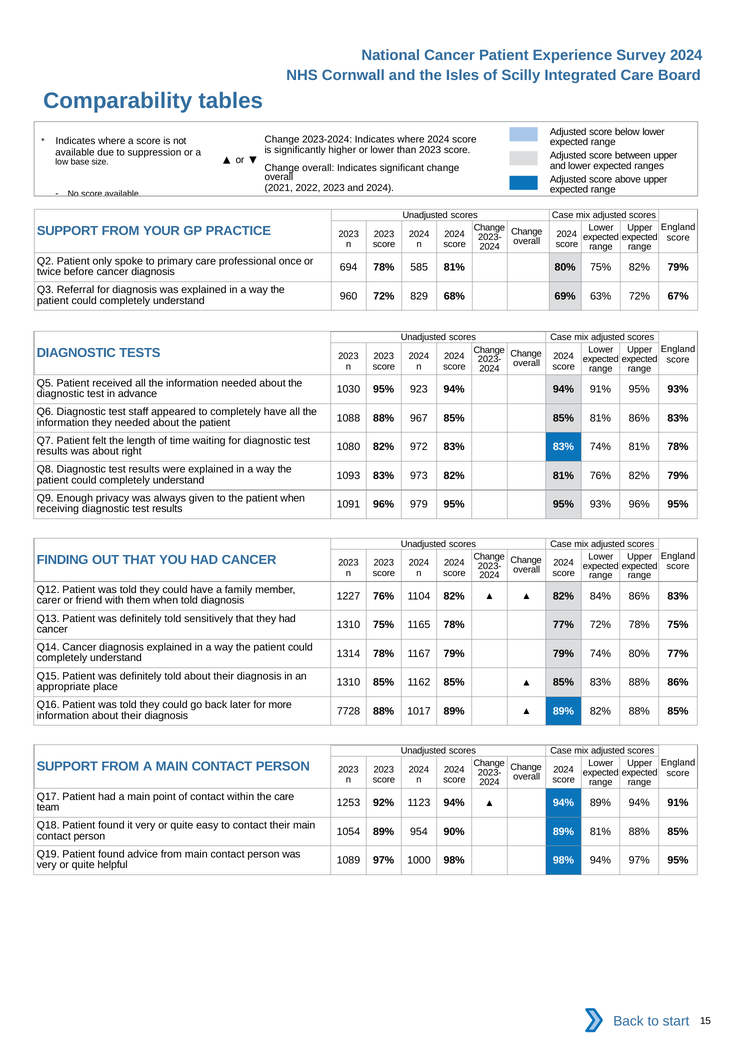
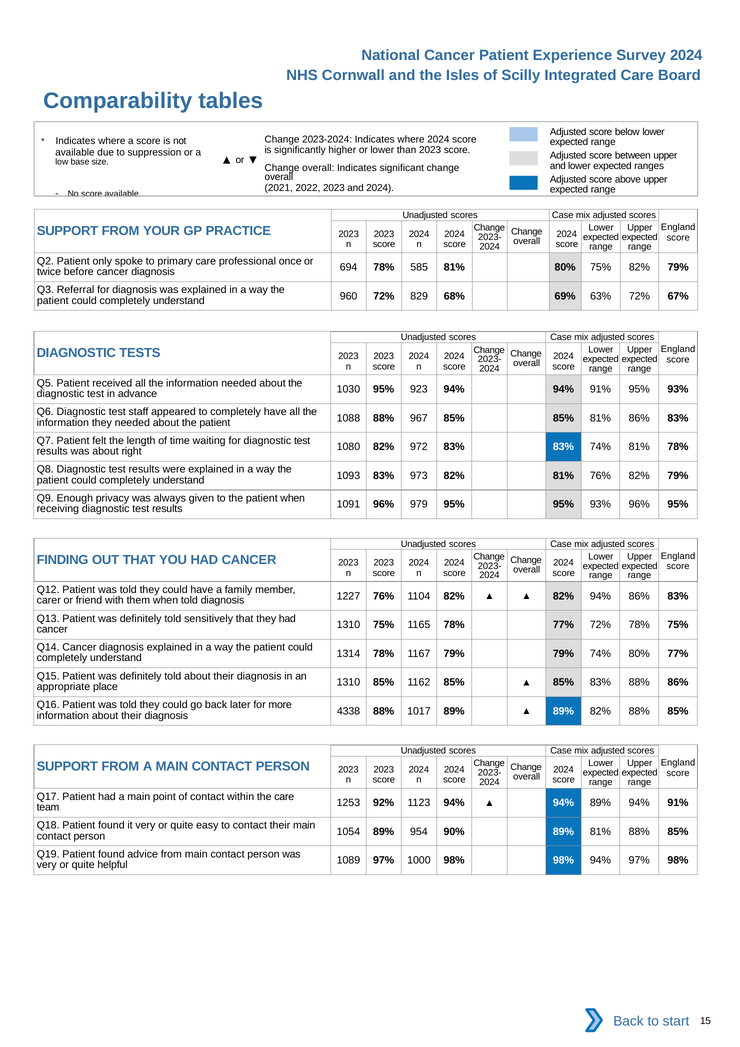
82% 84%: 84% -> 94% (600, 596)
7728: 7728 -> 4338 (349, 711)
97% 95%: 95% -> 98% (678, 861)
